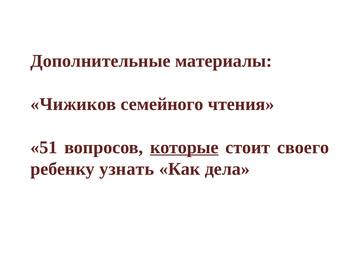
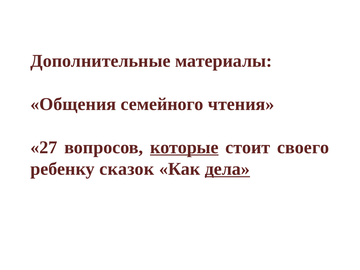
Чижиков: Чижиков -> Общения (73, 104)
51: 51 -> 27 (44, 147)
узнать: узнать -> сказок (127, 169)
дела underline: none -> present (227, 169)
